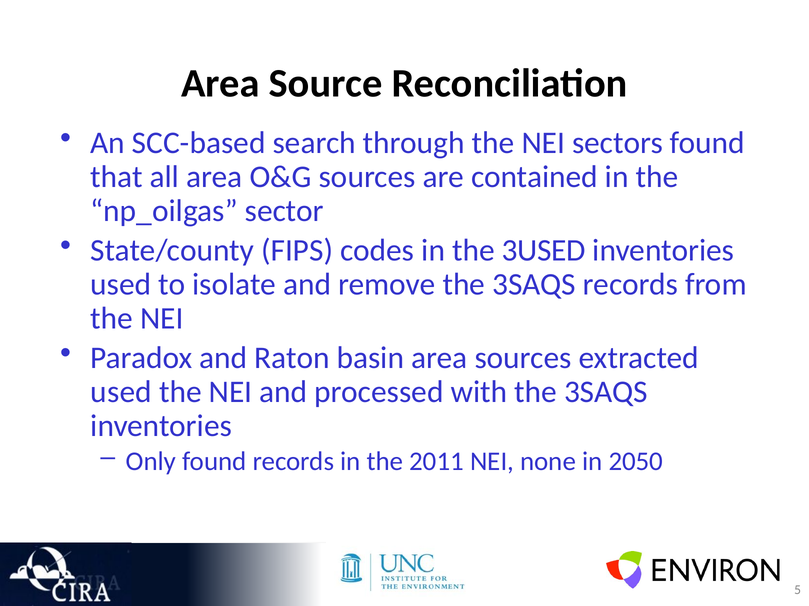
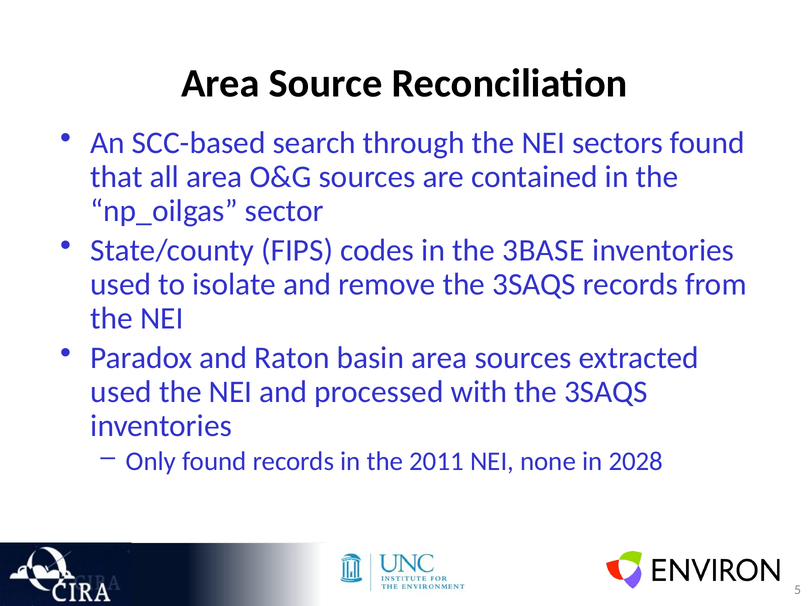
3USED: 3USED -> 3BASE (543, 251)
2050: 2050 -> 2028 (636, 462)
